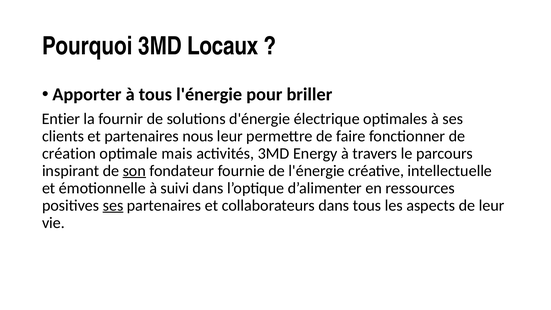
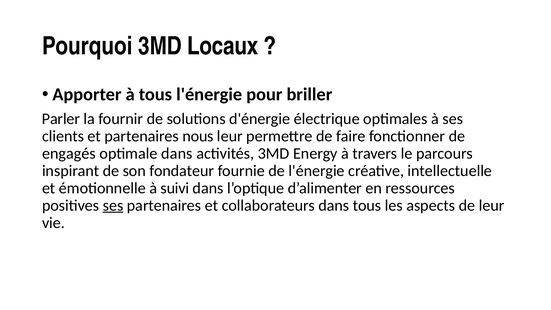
Entier: Entier -> Parler (61, 119)
création: création -> engagés (69, 153)
optimale mais: mais -> dans (177, 153)
son underline: present -> none (134, 171)
